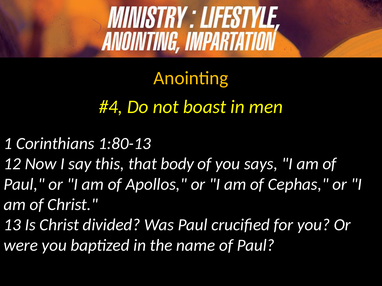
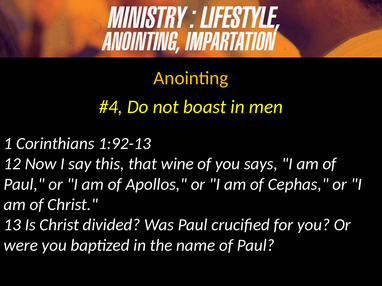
1:80-13: 1:80-13 -> 1:92-13 (125, 144)
body: body -> wine (177, 164)
